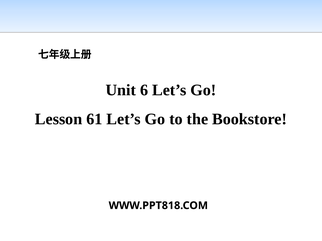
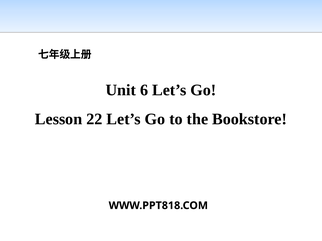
61: 61 -> 22 (94, 119)
